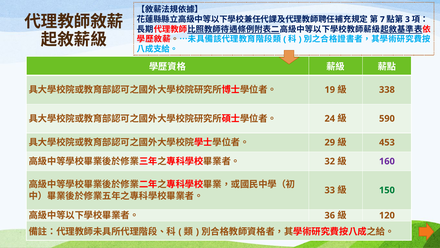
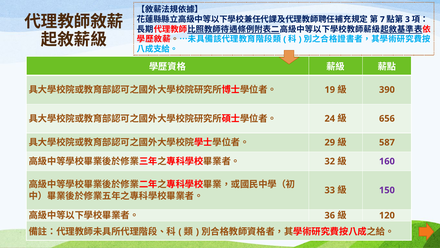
338: 338 -> 390 (387, 90)
590: 590 -> 656 (387, 118)
453: 453 -> 587 (387, 142)
150 colour: green -> purple (387, 190)
